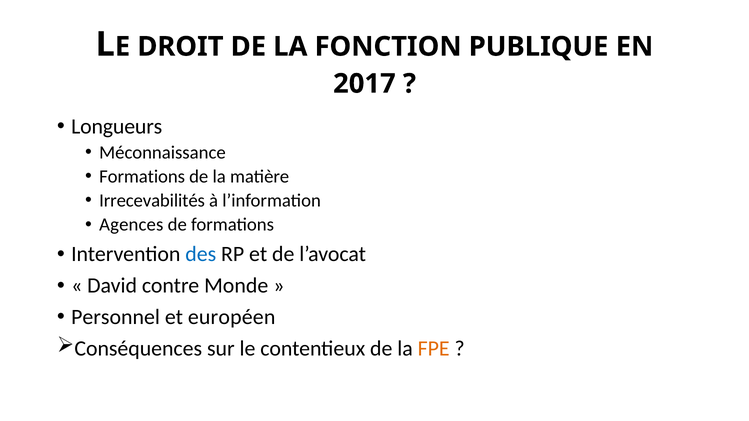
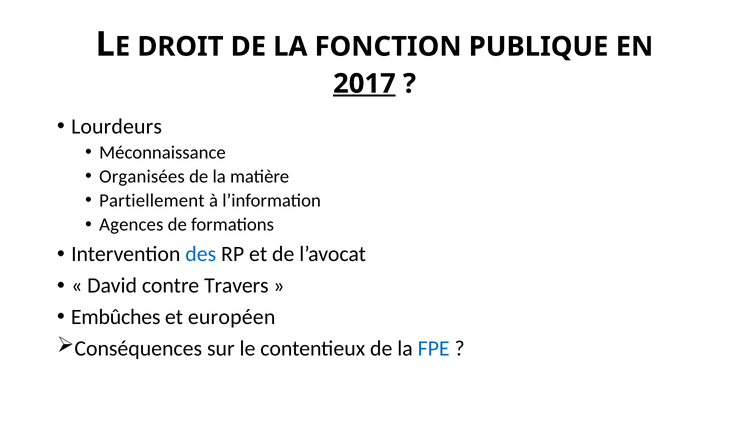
2017 underline: none -> present (364, 84)
Longueurs: Longueurs -> Lourdeurs (117, 127)
Formations: Formations -> Organisées (142, 177)
Irrecevabilités: Irrecevabilités -> Partiellement (152, 201)
Monde: Monde -> Travers (236, 286)
Personnel: Personnel -> Embûches (116, 317)
FPE colour: orange -> blue (434, 349)
